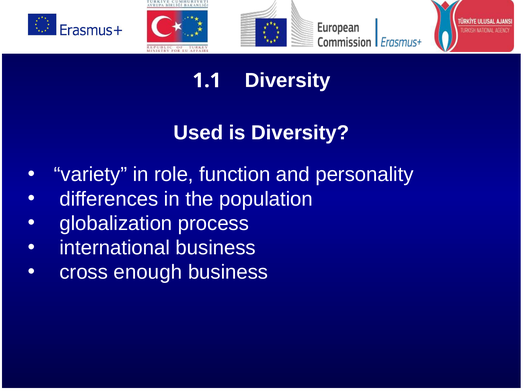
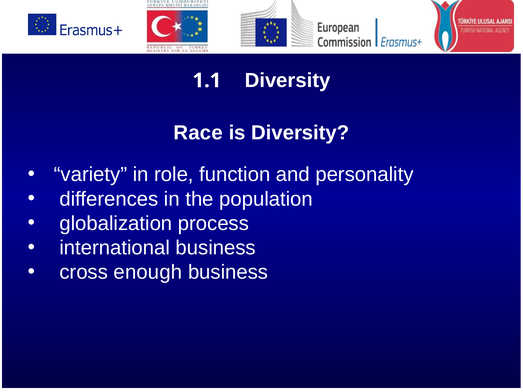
Used: Used -> Race (198, 133)
